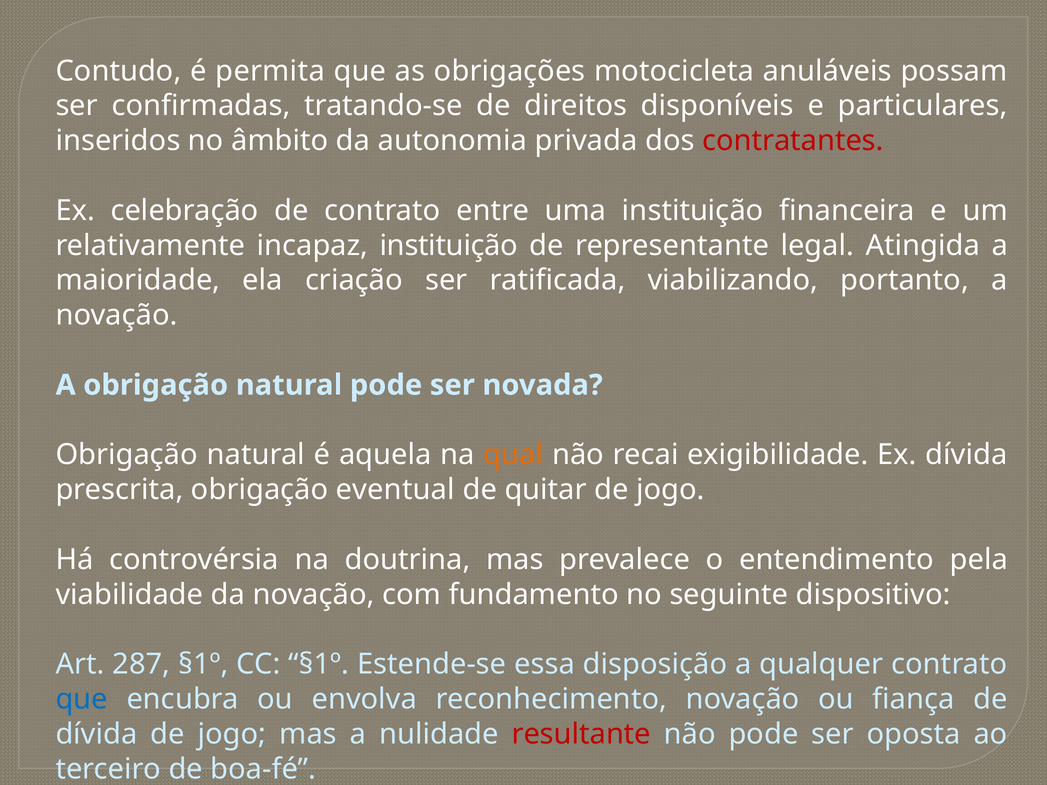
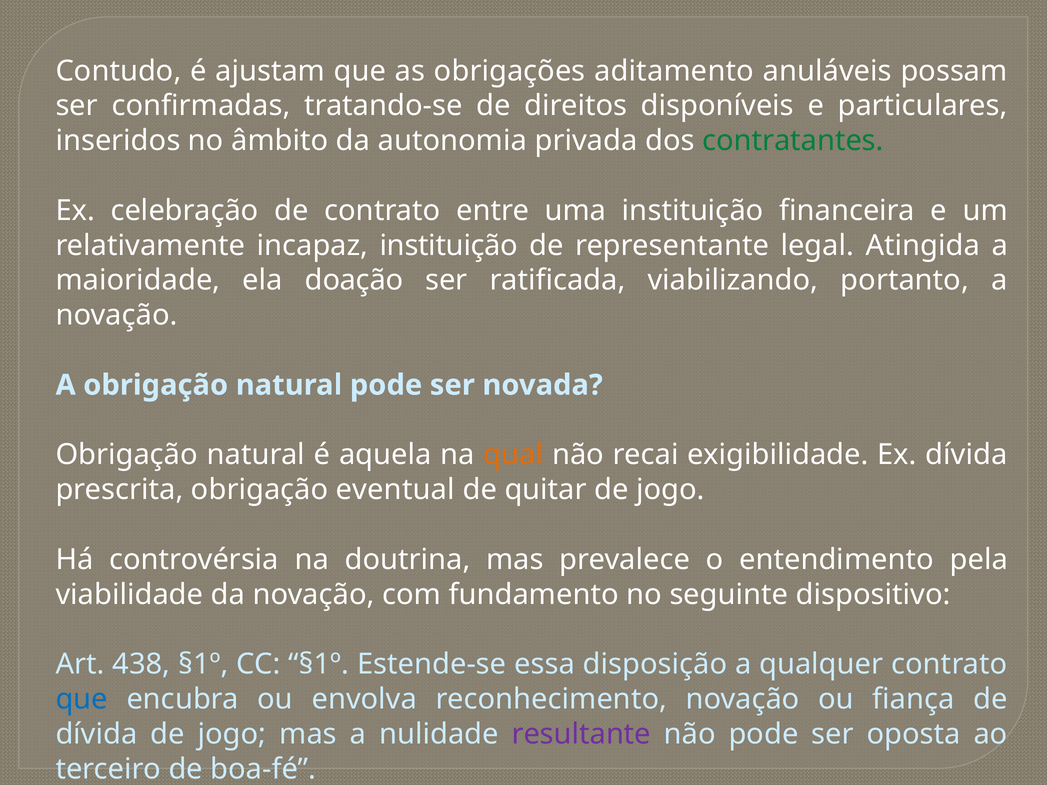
permita: permita -> ajustam (270, 71)
motocicleta: motocicleta -> aditamento (674, 71)
contratantes colour: red -> green (793, 141)
criação: criação -> doação (354, 280)
287: 287 -> 438 (141, 665)
resultante colour: red -> purple (581, 734)
